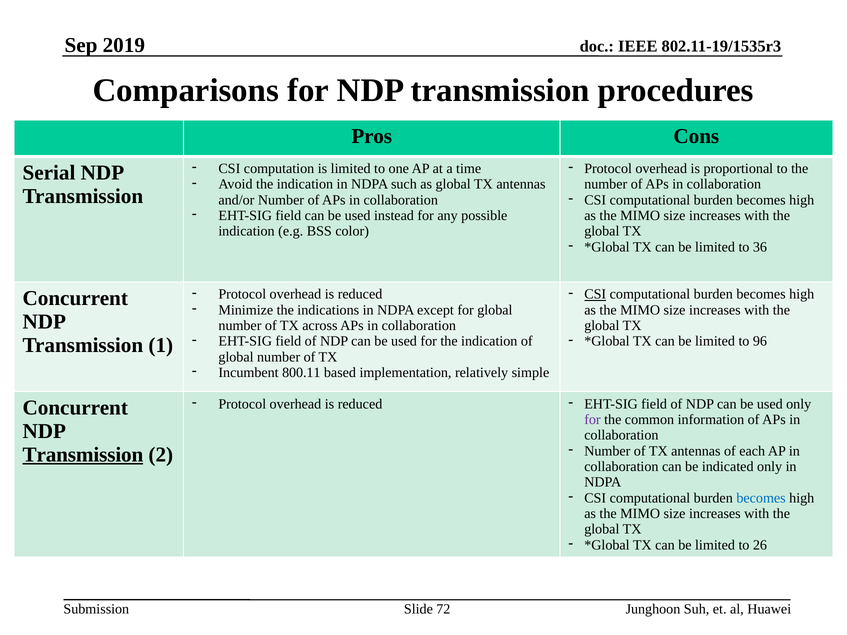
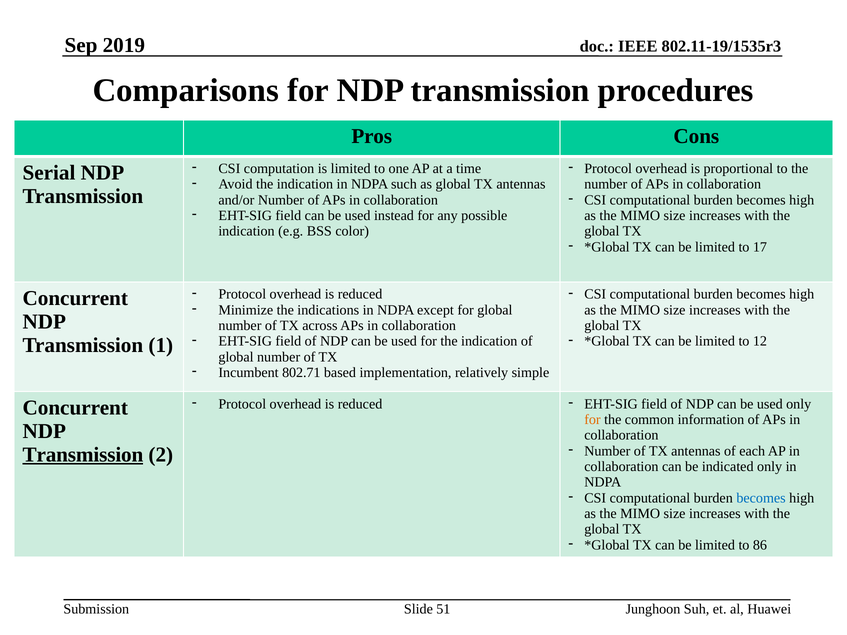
36: 36 -> 17 (760, 247)
CSI underline: present -> none (595, 294)
96: 96 -> 12 (760, 341)
800.11: 800.11 -> 802.71 (301, 373)
for colour: purple -> orange (592, 420)
26: 26 -> 86 (760, 545)
72: 72 -> 51 (443, 609)
